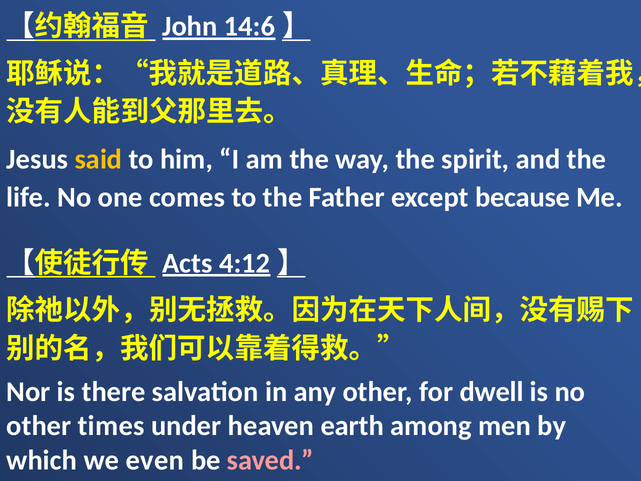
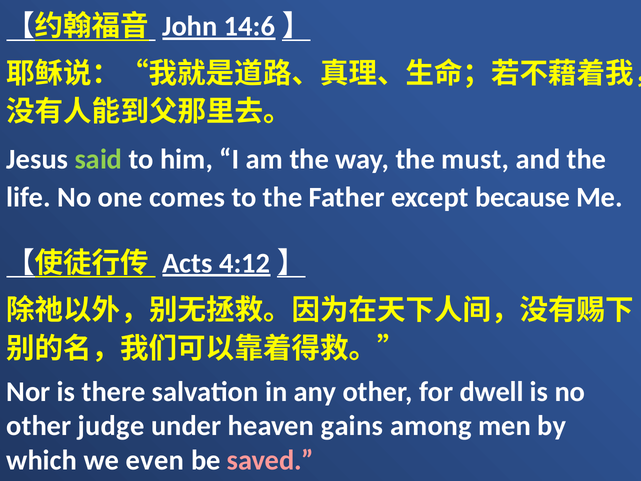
said colour: yellow -> light green (98, 159)
spirit: spirit -> must (475, 159)
times: times -> judge (111, 426)
earth: earth -> gains (352, 426)
